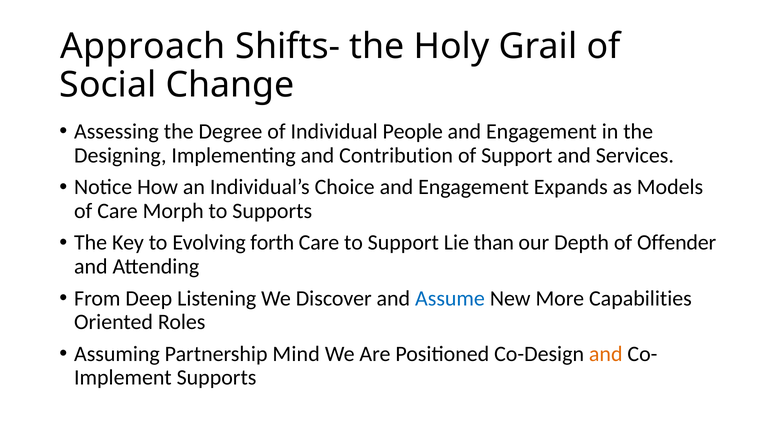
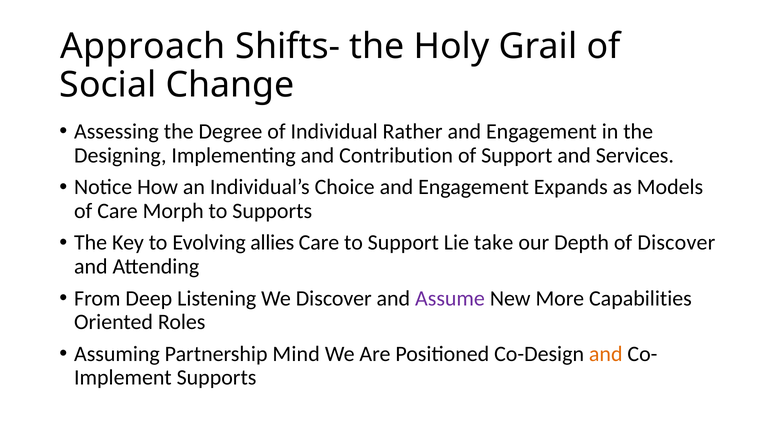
People: People -> Rather (413, 131)
forth: forth -> allies (272, 243)
than: than -> take (494, 243)
of Offender: Offender -> Discover (676, 243)
Assume colour: blue -> purple (450, 298)
